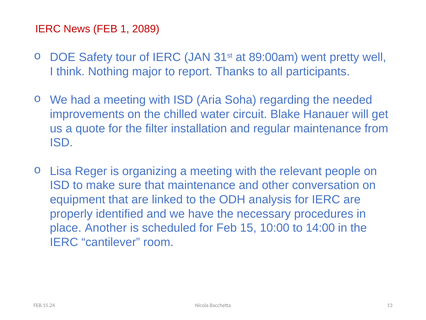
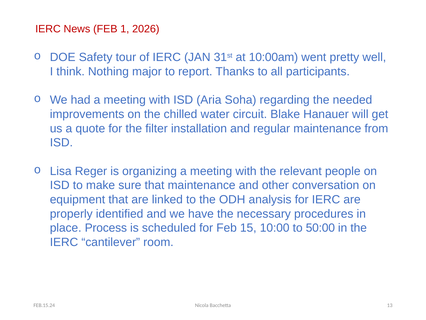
2089: 2089 -> 2026 (146, 29)
89:00am: 89:00am -> 10:00am (273, 57)
Another: Another -> Process (106, 228)
14:00: 14:00 -> 50:00 (320, 228)
